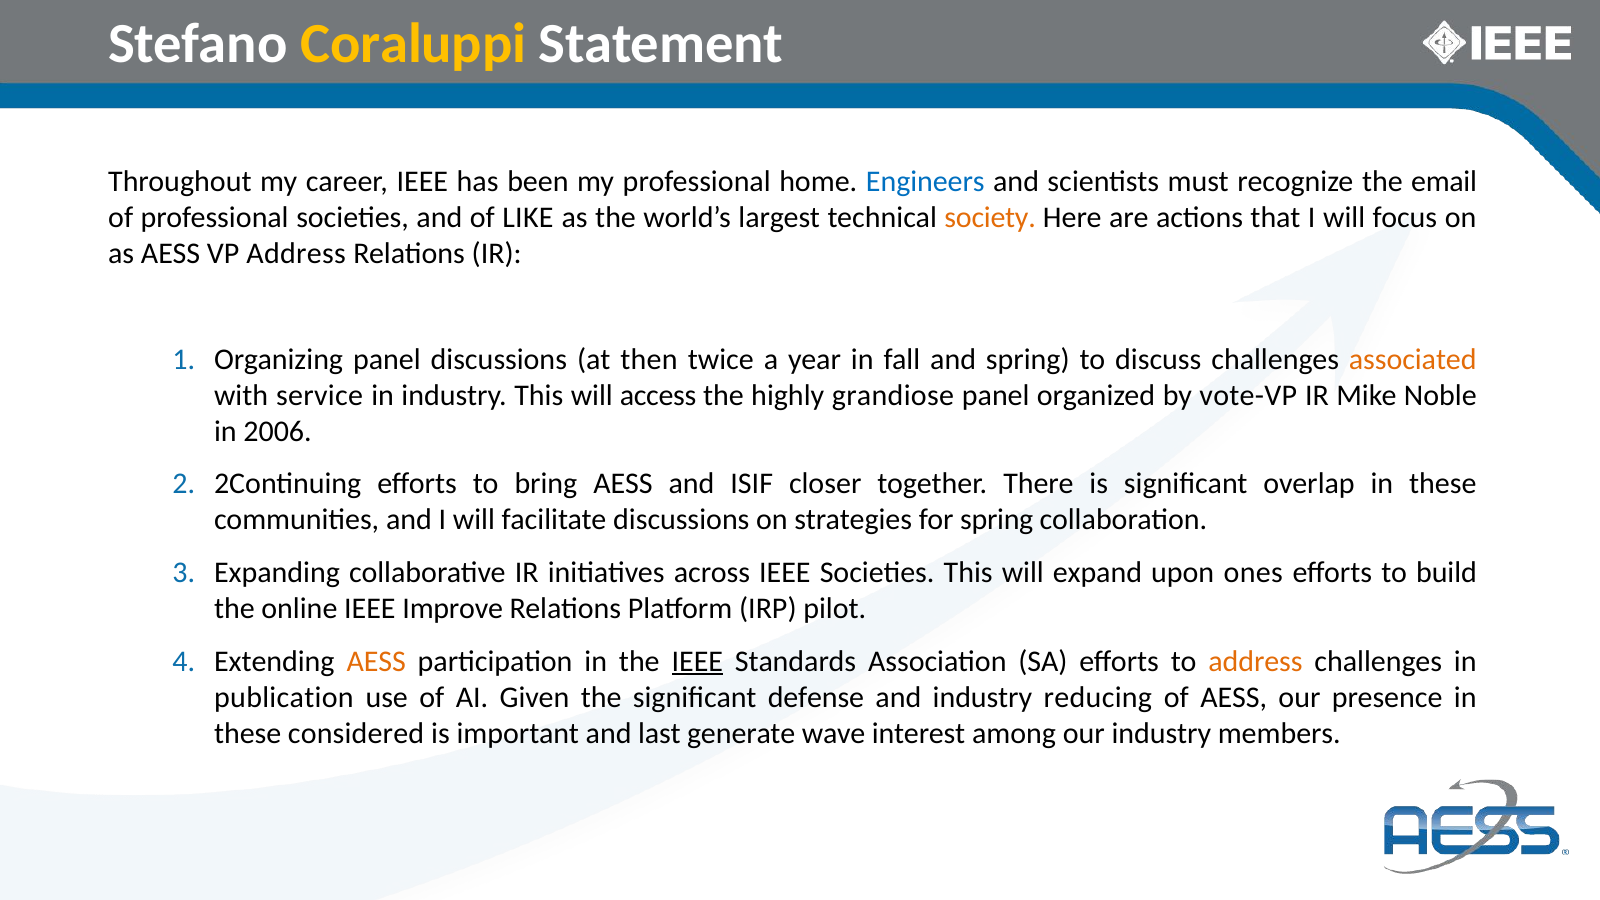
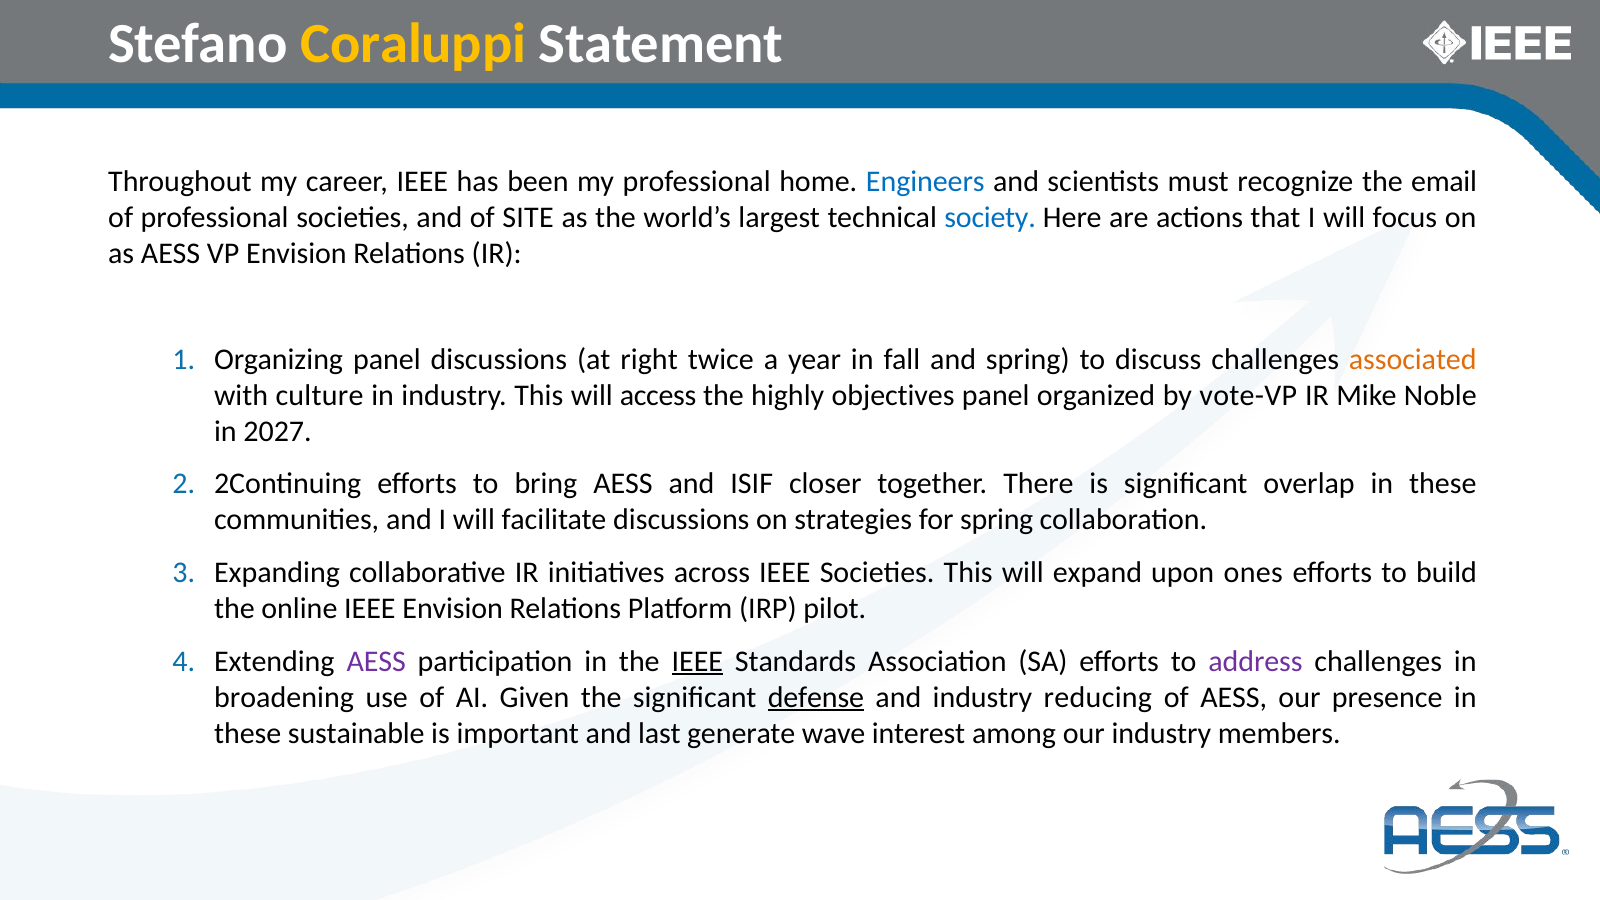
LIKE: LIKE -> SITE (528, 218)
society colour: orange -> blue (990, 218)
VP Address: Address -> Envision (296, 254)
then: then -> right (649, 359)
service: service -> culture (320, 395)
grandiose: grandiose -> objectives (893, 395)
2006: 2006 -> 2027 (278, 431)
IEEE Improve: Improve -> Envision (453, 609)
AESS colour: orange -> purple (376, 661)
address colour: orange -> purple (1255, 661)
publication: publication -> broadening (284, 697)
defense underline: none -> present (816, 697)
considered: considered -> sustainable (356, 733)
